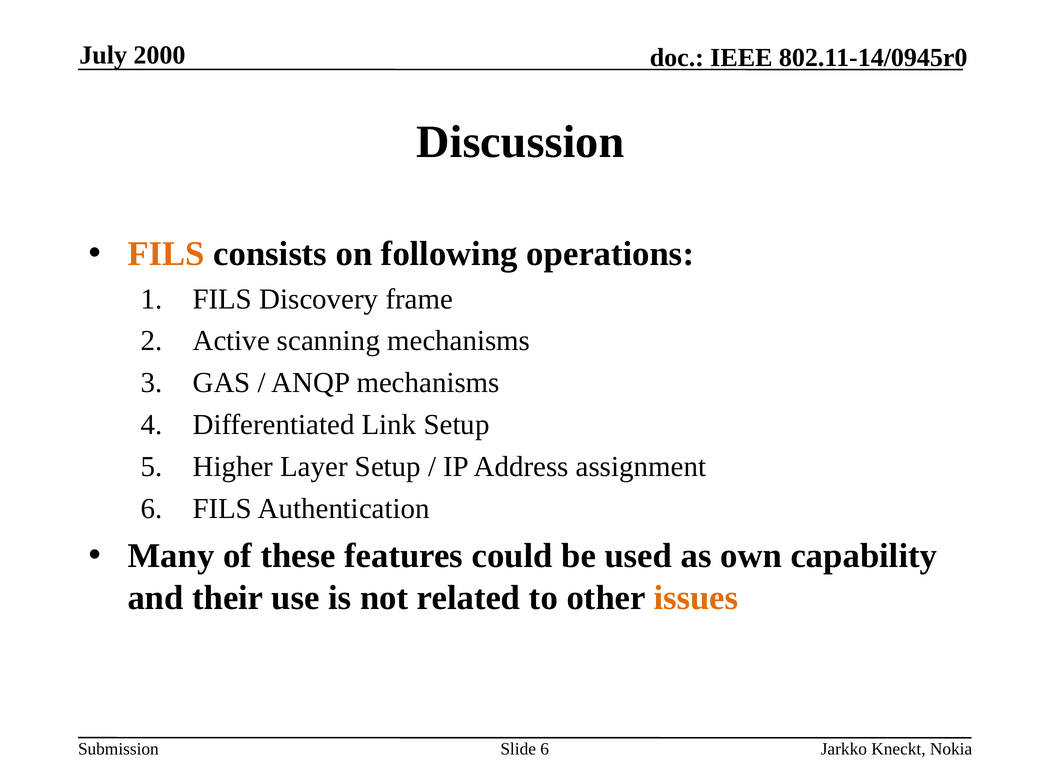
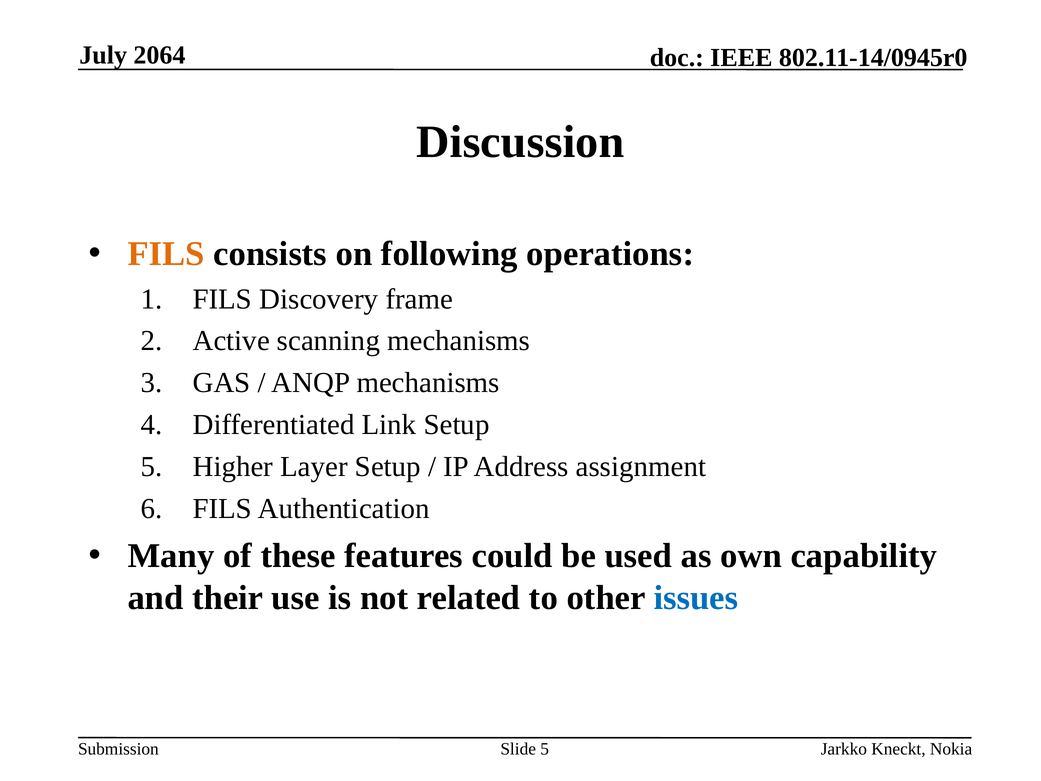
2000: 2000 -> 2064 (159, 55)
issues colour: orange -> blue (696, 597)
Slide 6: 6 -> 5 (545, 749)
